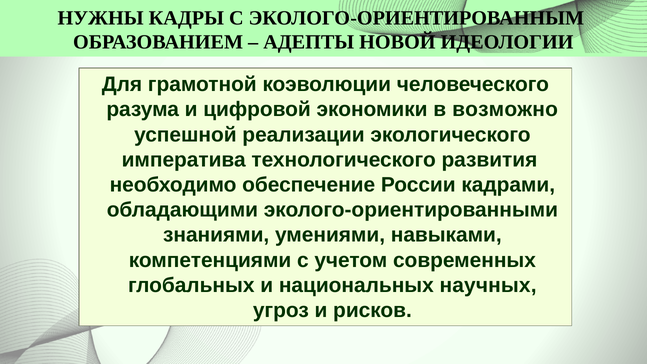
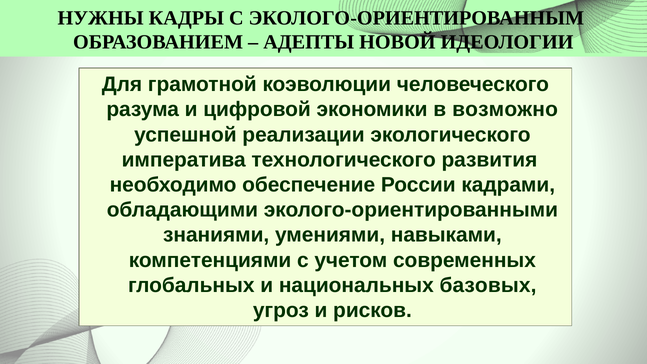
научных: научных -> базовых (488, 285)
